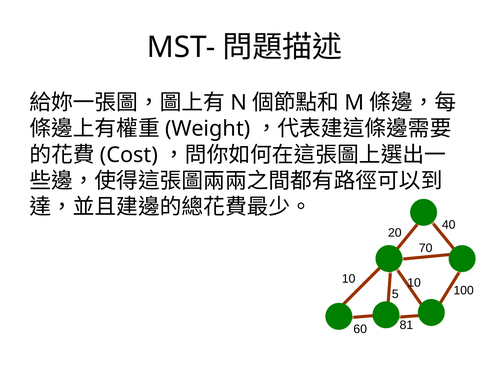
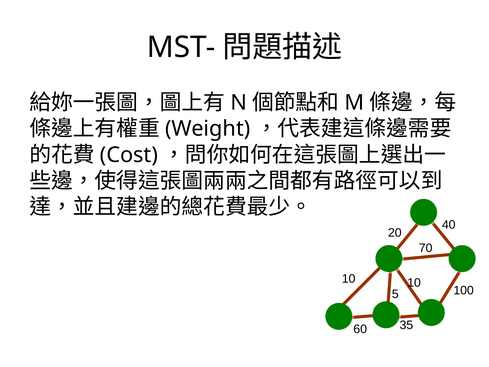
81: 81 -> 35 (406, 325)
